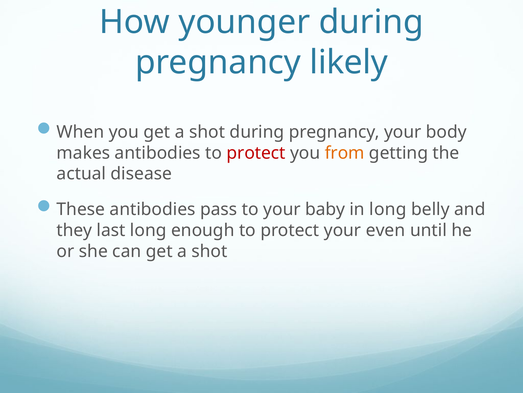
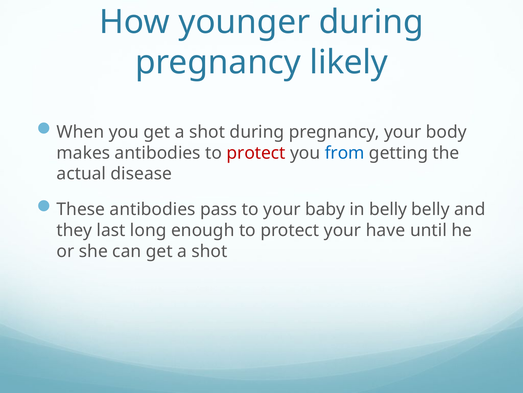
from colour: orange -> blue (345, 153)
in long: long -> belly (388, 209)
even: even -> have (386, 230)
